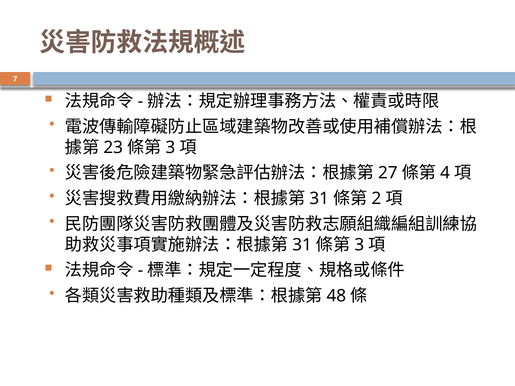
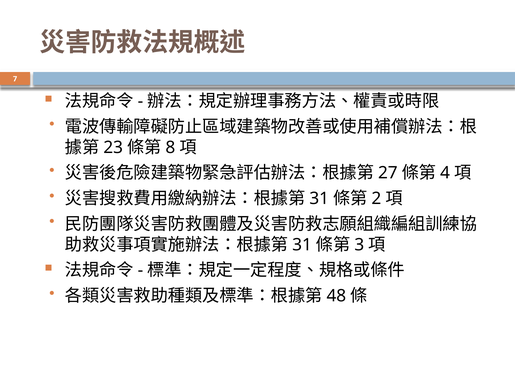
3: 3 -> 8 (170, 147)
